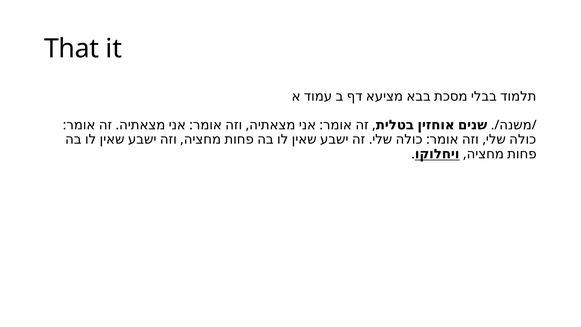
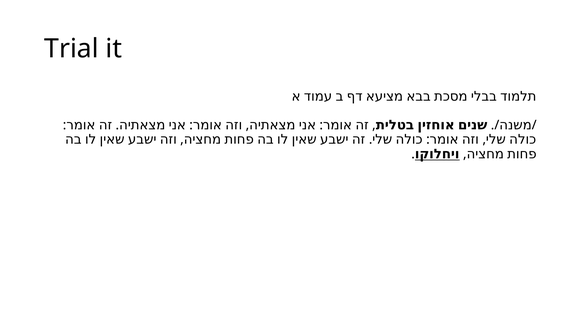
That: That -> Trial (71, 49)
